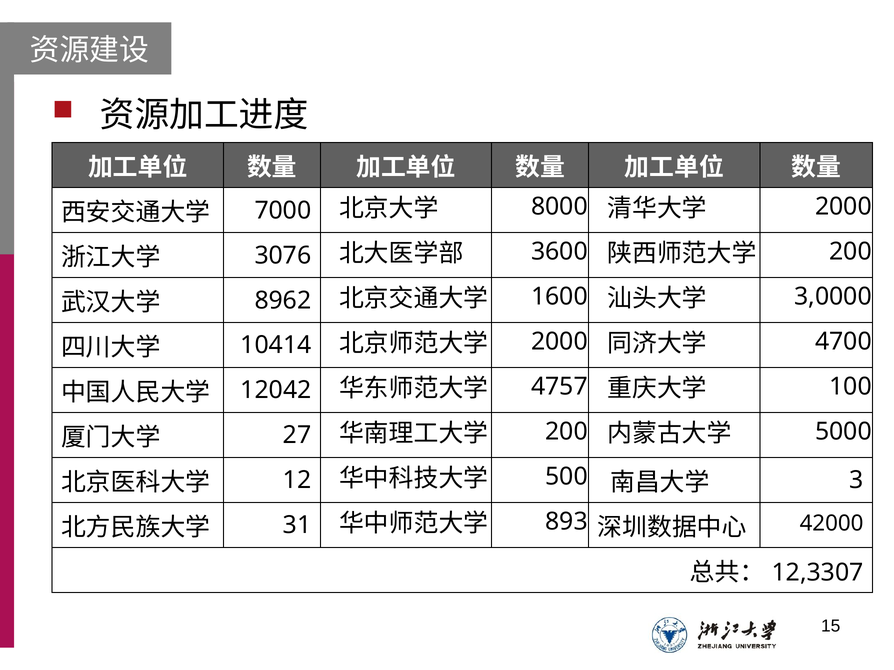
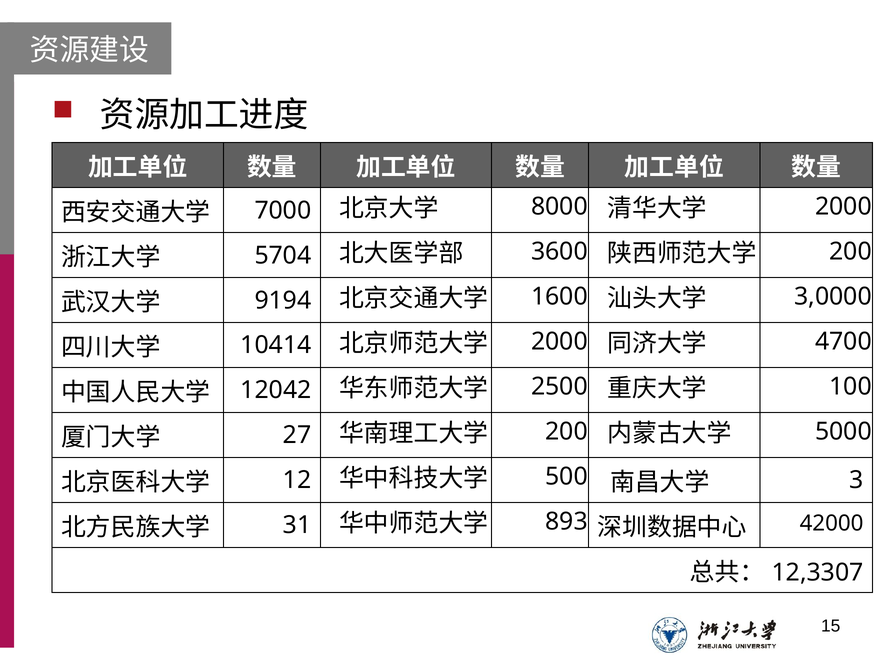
3076: 3076 -> 5704 (283, 256)
8962: 8962 -> 9194 (283, 301)
4757: 4757 -> 2500 (559, 387)
